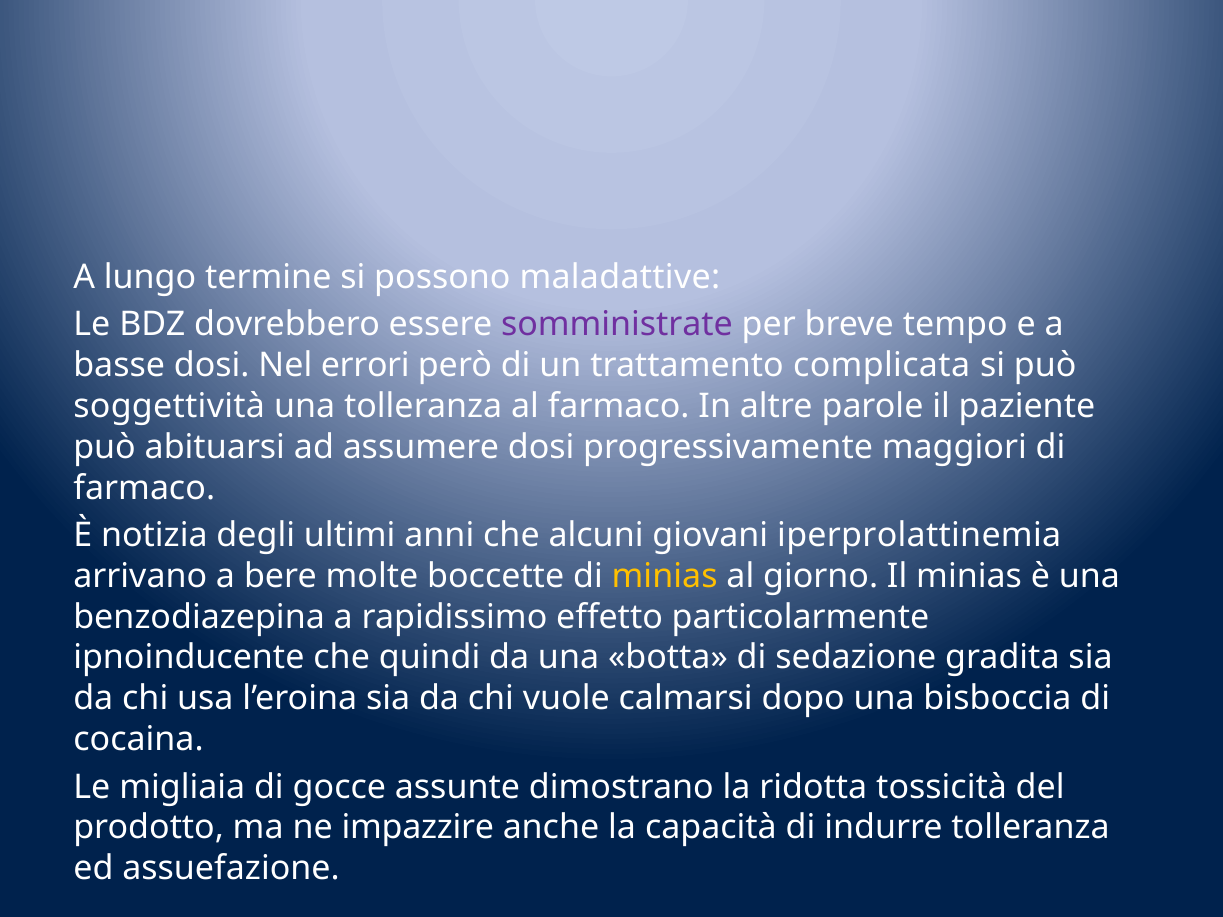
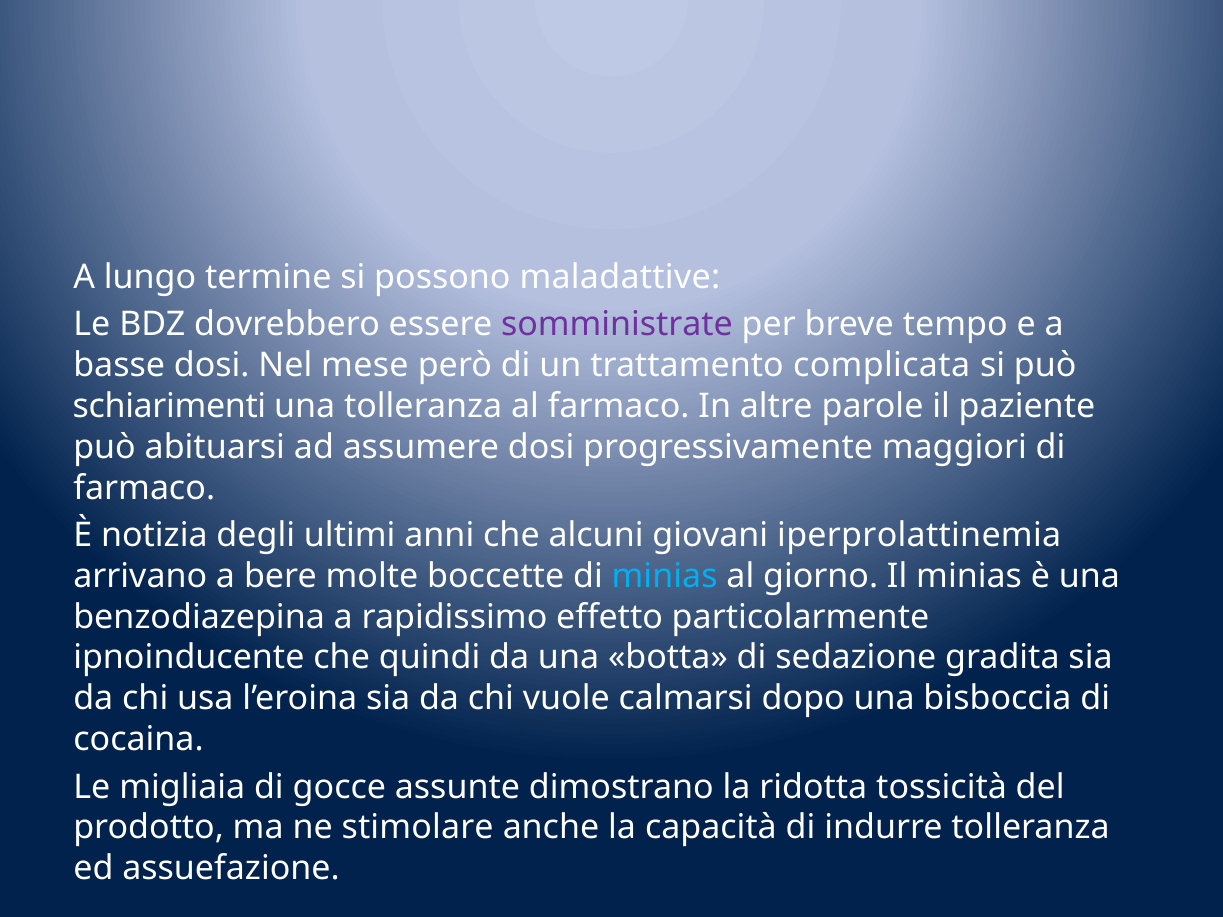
errori: errori -> mese (365, 366)
soggettività: soggettività -> schiarimenti (169, 406)
minias colour: yellow -> light blue (665, 576)
impazzire: impazzire -> stimolare (418, 828)
